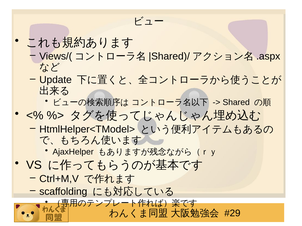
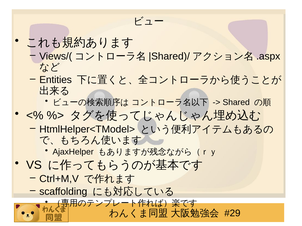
Update: Update -> Entities (56, 80)
